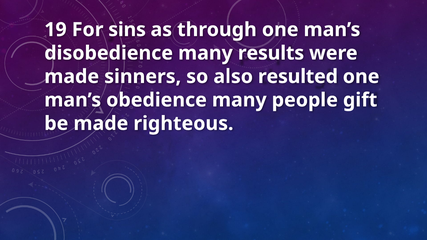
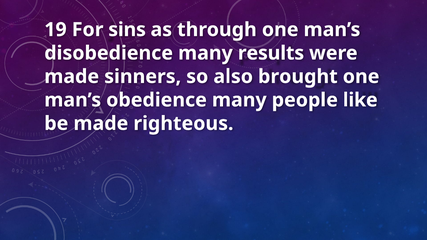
resulted: resulted -> brought (298, 77)
gift: gift -> like (360, 100)
